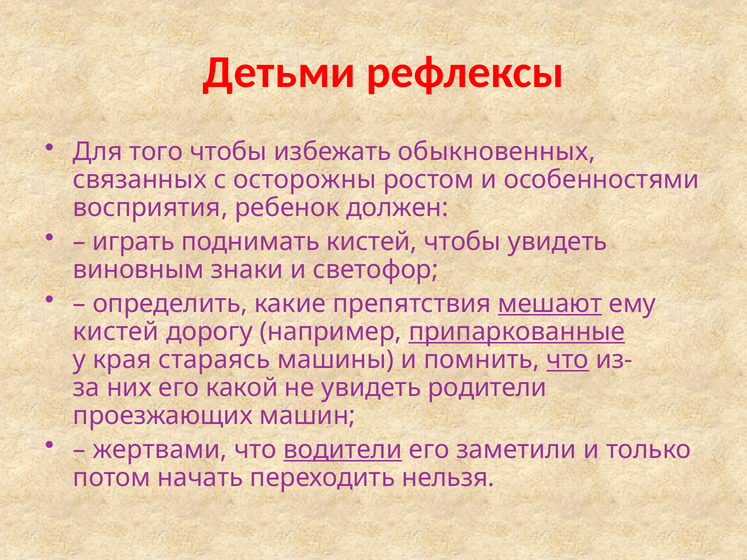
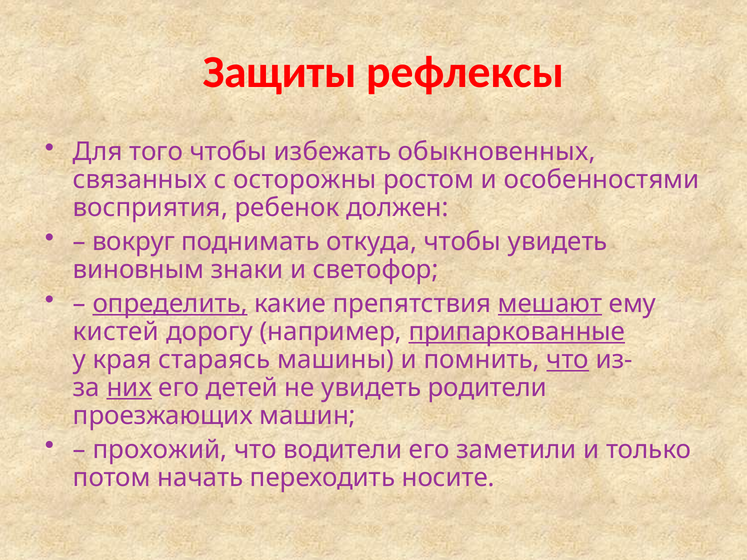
Детьми: Детьми -> Защиты (280, 72)
играть: играть -> вокруг (134, 242)
поднимать кистей: кистей -> откуда (372, 242)
определить underline: none -> present (170, 304)
них underline: none -> present (129, 388)
какой: какой -> детей (242, 388)
жертвами: жертвами -> прохожий (160, 450)
водители underline: present -> none (343, 450)
нельзя: нельзя -> носите (448, 478)
